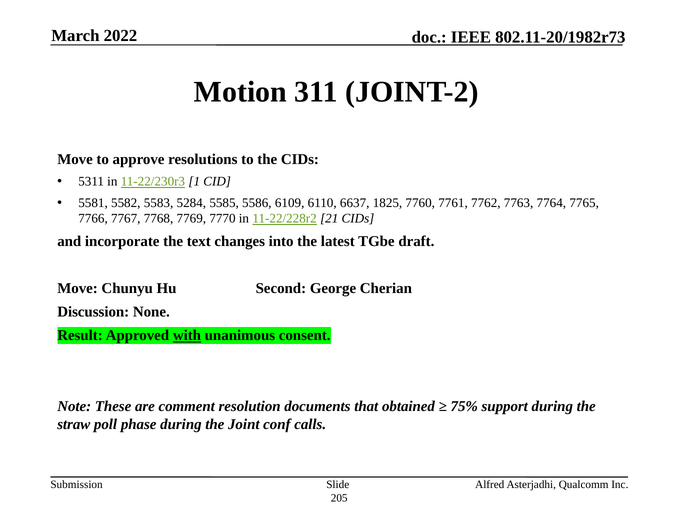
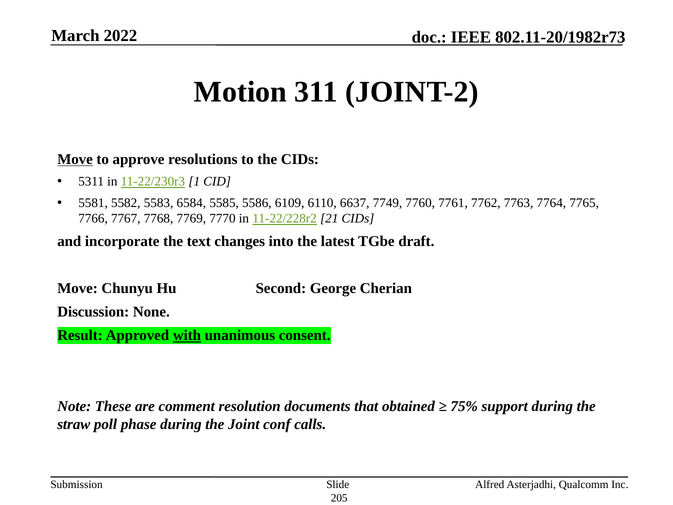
Move underline: none -> present (75, 159)
5284: 5284 -> 6584 (191, 203)
1825: 1825 -> 7749 (388, 203)
